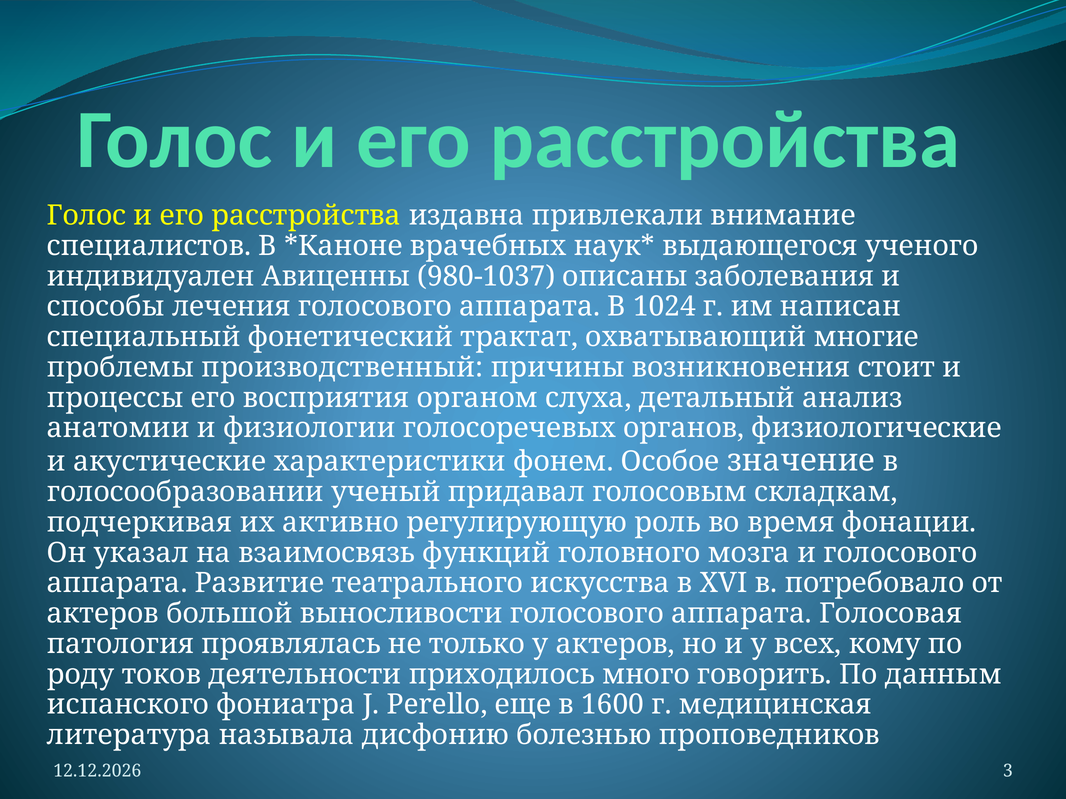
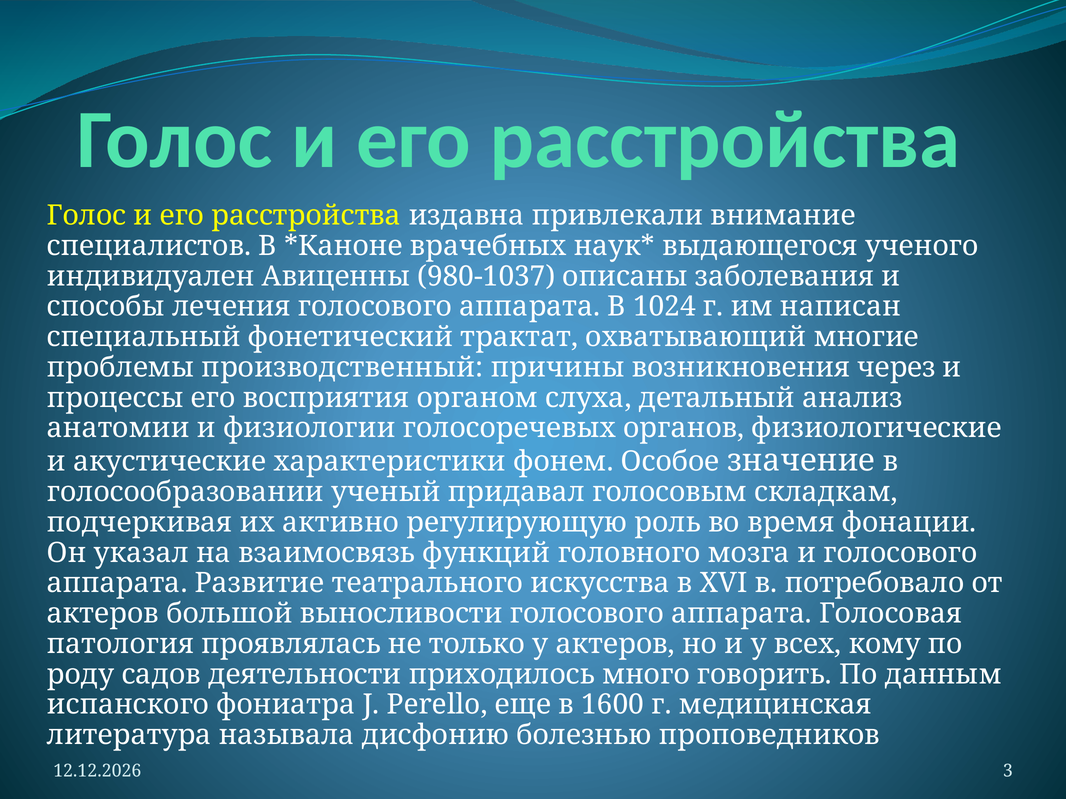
стоит: стоит -> через (896, 368)
токов: токов -> садов (161, 675)
